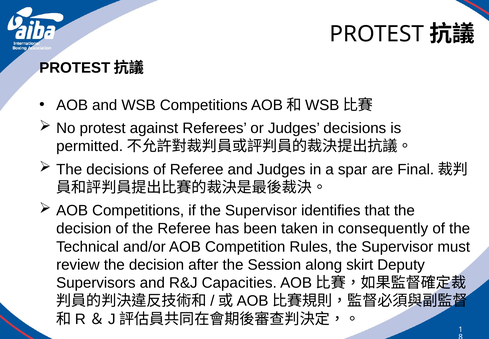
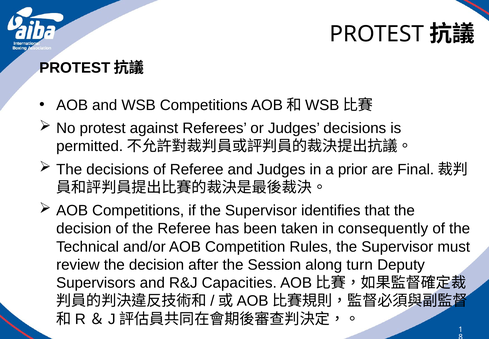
spar: spar -> prior (353, 169)
skirt: skirt -> turn (360, 264)
